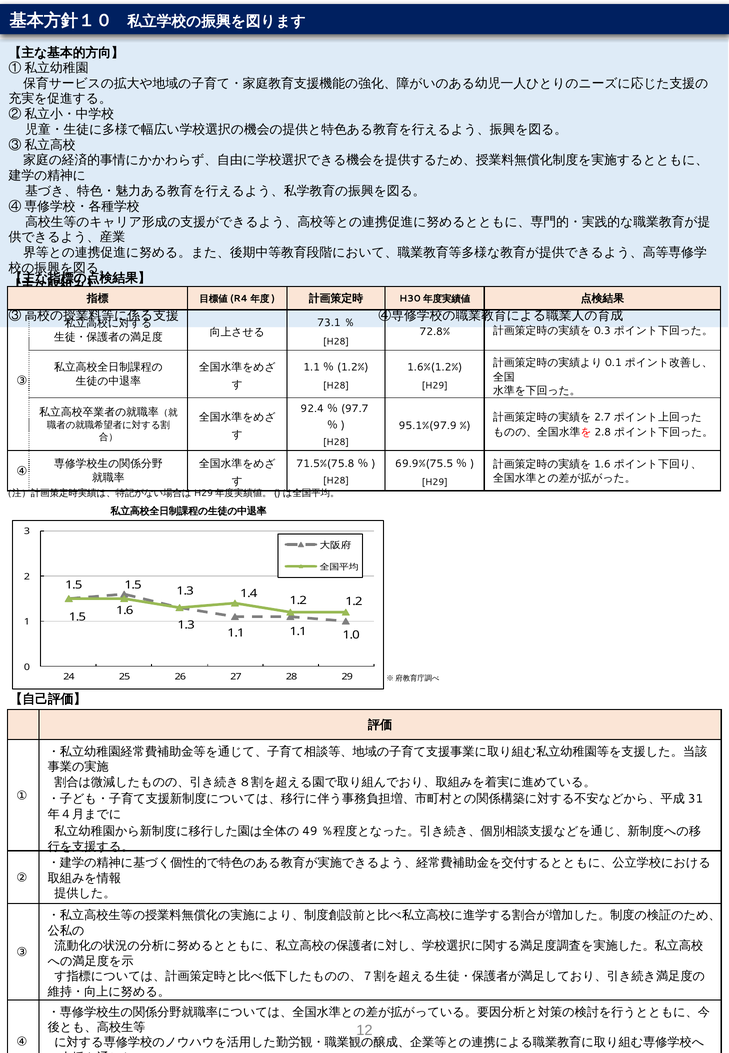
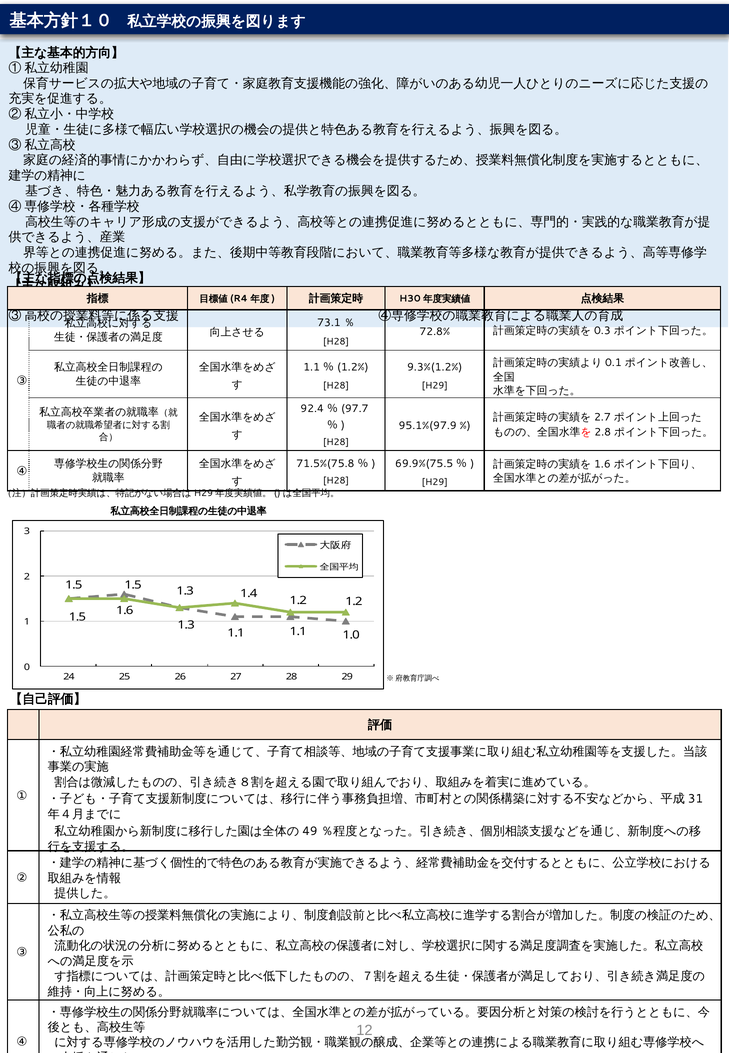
1.6%(1.2%: 1.6%(1.2% -> 9.3%(1.2% (435, 367)
